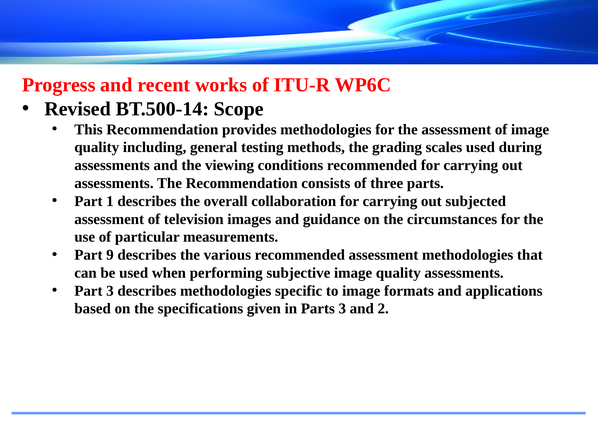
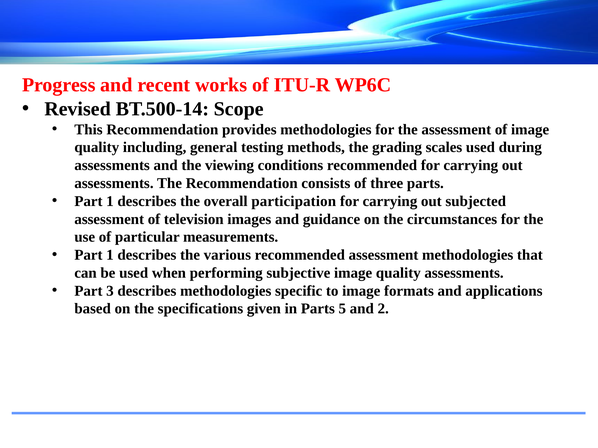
collaboration: collaboration -> participation (294, 201)
9: 9 -> 1 (110, 255)
Parts 3: 3 -> 5 (342, 309)
